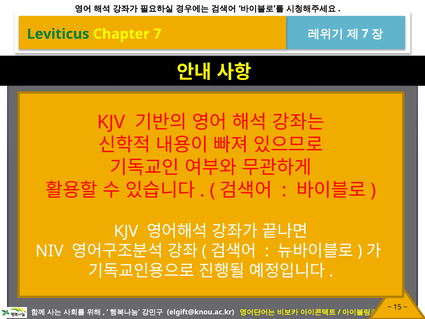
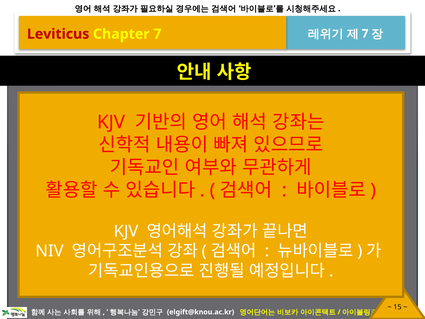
Leviticus colour: green -> red (58, 34)
